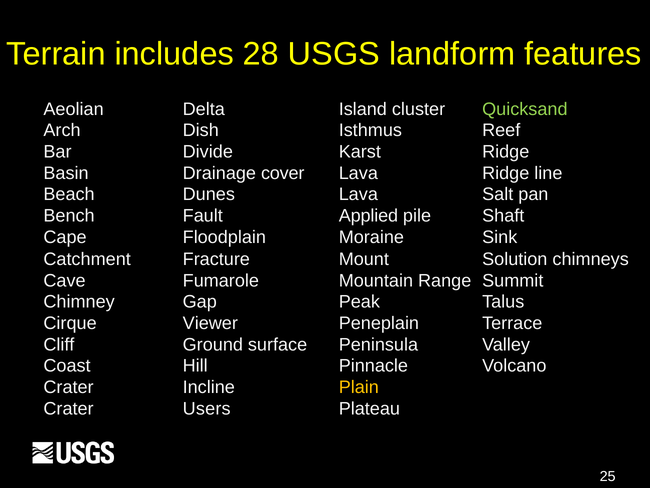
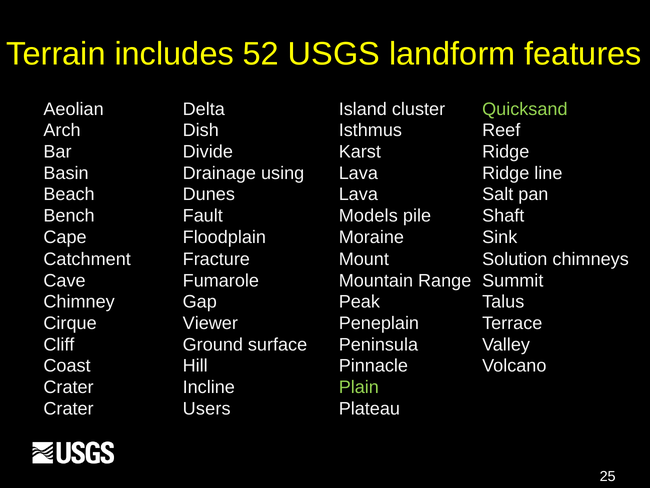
28: 28 -> 52 (261, 54)
cover: cover -> using (283, 173)
Applied: Applied -> Models (368, 215)
Plain colour: yellow -> light green (359, 387)
